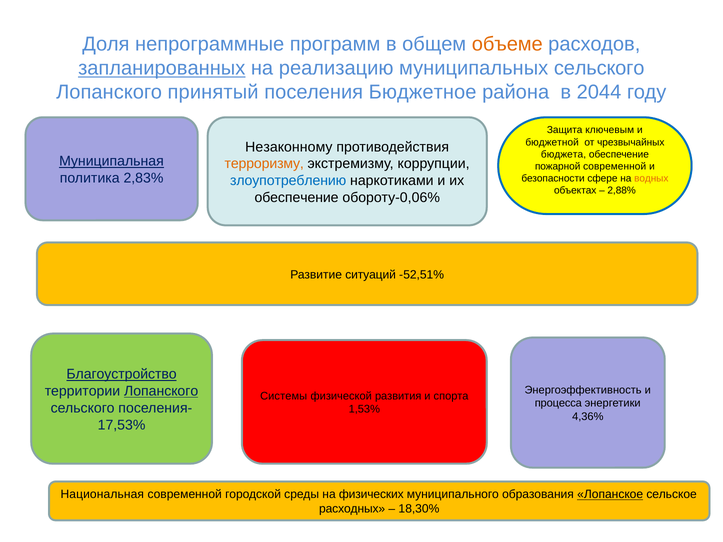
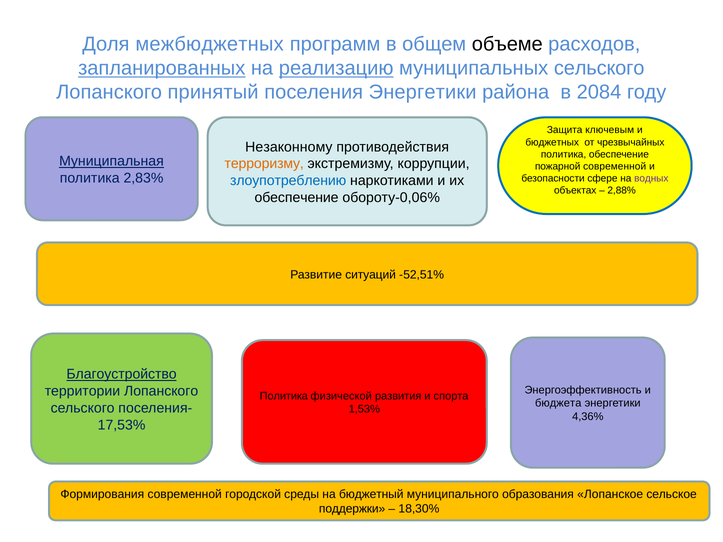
непрограммные: непрограммные -> межбюджетных (210, 44)
объеме colour: orange -> black (507, 44)
реализацию underline: none -> present (336, 68)
поселения Бюджетное: Бюджетное -> Энергетики (423, 92)
2044: 2044 -> 2084 (599, 92)
бюджетной: бюджетной -> бюджетных (552, 142)
бюджета: бюджета -> политика (564, 154)
водных colour: orange -> purple (651, 178)
Лопанского underline: present -> none (161, 391)
Системы: Системы -> Политика (284, 396)
процесса: процесса -> бюджета (558, 404)
Национальная: Национальная -> Формирования (102, 495)
физических: физических -> бюджетный (371, 495)
Лопанское underline: present -> none (610, 495)
расходных: расходных -> поддержки (352, 509)
